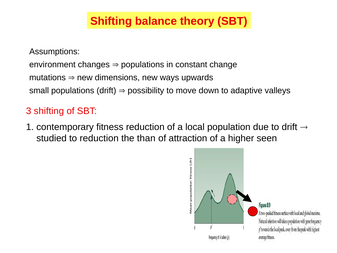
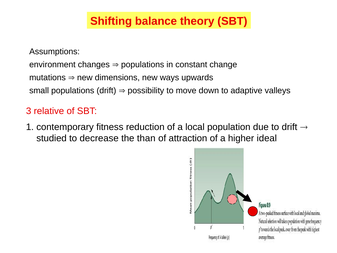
3 shifting: shifting -> relative (49, 111)
to reduction: reduction -> decrease (99, 138)
seen: seen -> ideal (267, 138)
